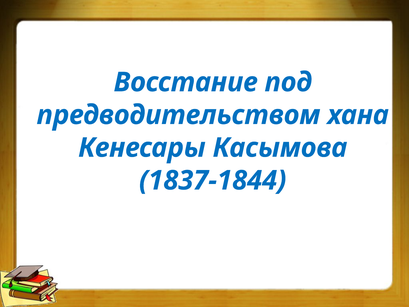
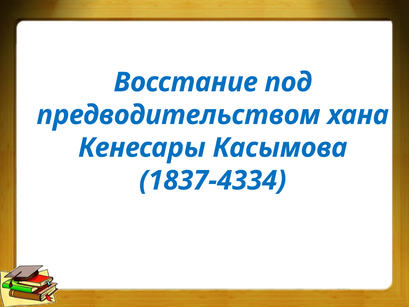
1837-1844: 1837-1844 -> 1837-4334 (213, 180)
